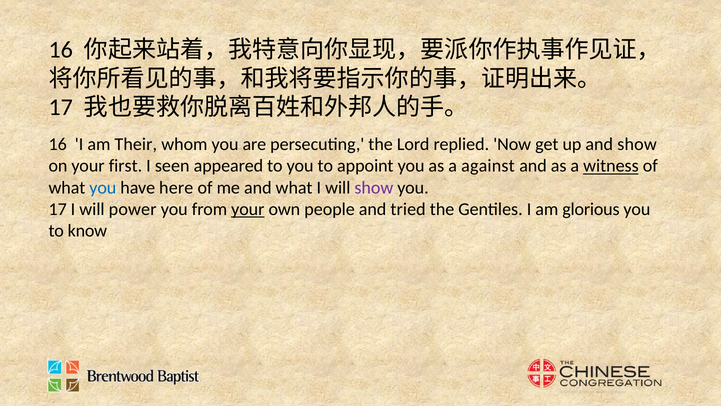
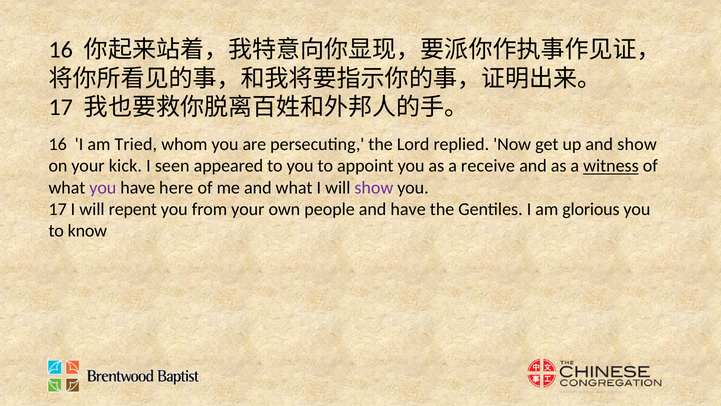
Their: Their -> Tried (136, 144)
first: first -> kick (125, 166)
against: against -> receive (488, 166)
you colour: blue -> purple (103, 188)
power: power -> repent (133, 209)
your underline: present -> none (248, 209)
and tried: tried -> have (408, 209)
